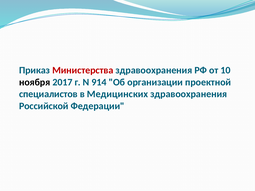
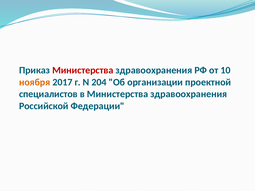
ноября colour: black -> orange (35, 82)
914: 914 -> 204 (99, 82)
в Медицинских: Медицинских -> Министерства (118, 94)
